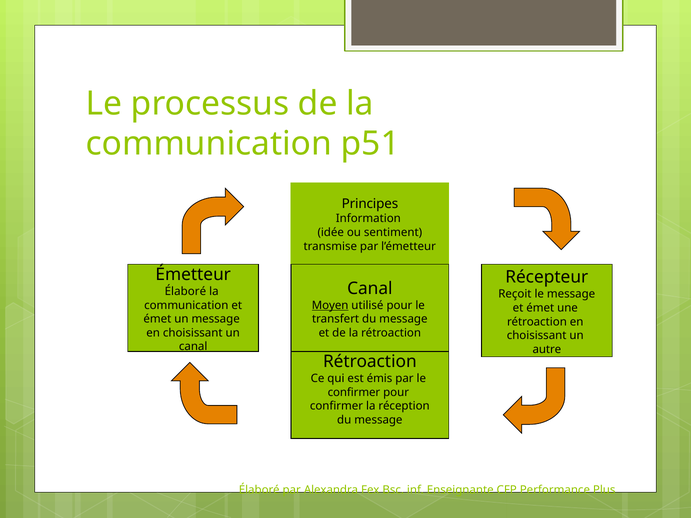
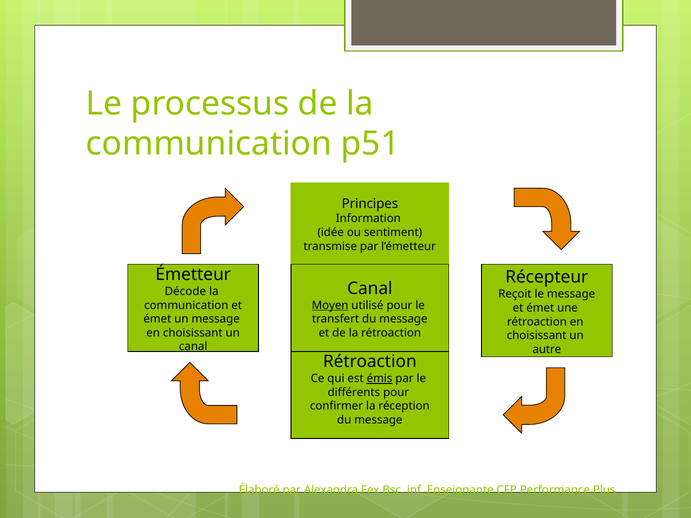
Élaboré: Élaboré -> Décode (185, 292)
émis underline: none -> present (379, 379)
confirmer: confirmer -> différents (354, 392)
